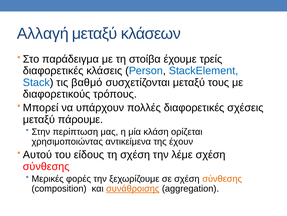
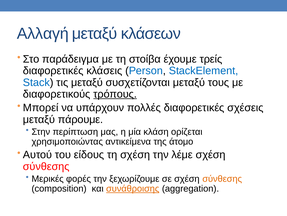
τις βαθμό: βαθμό -> μεταξύ (87, 82)
τρόπους underline: none -> present (115, 94)
έχουν: έχουν -> άτομο (181, 141)
